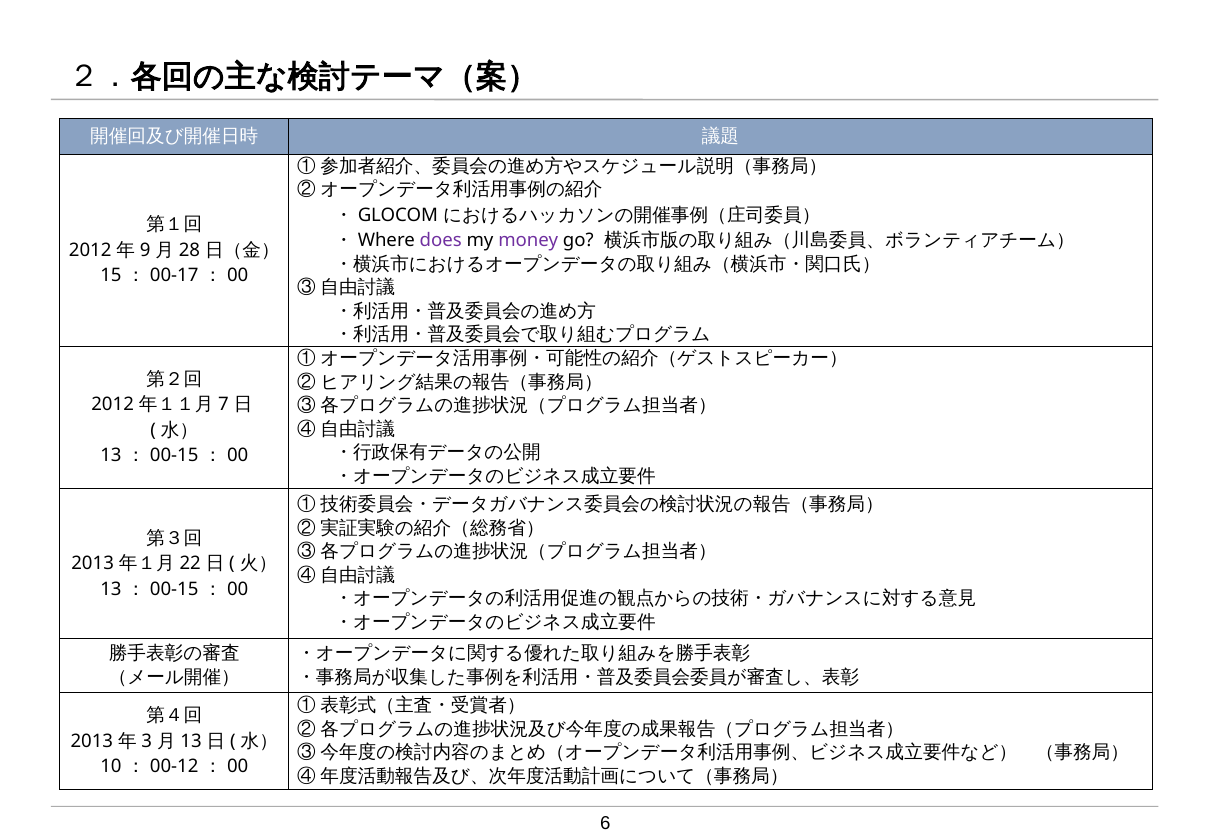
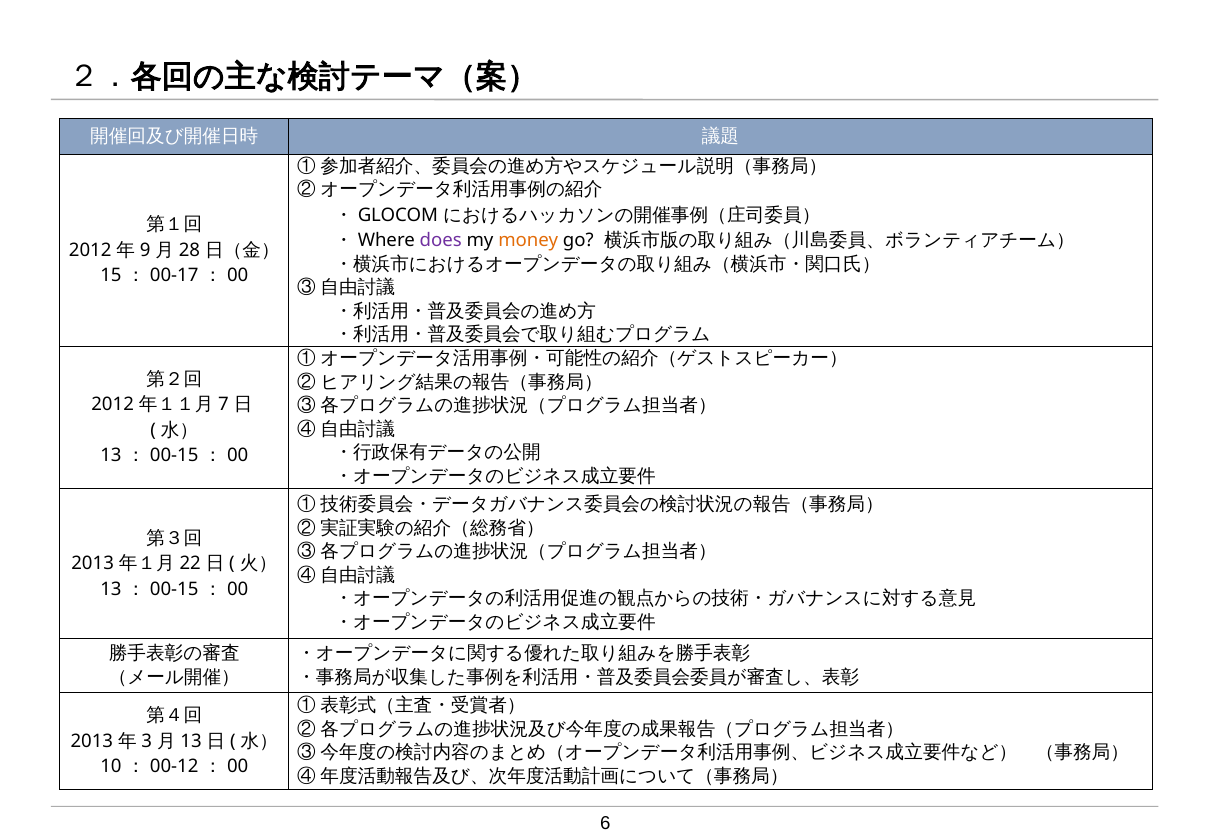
money colour: purple -> orange (528, 241)
